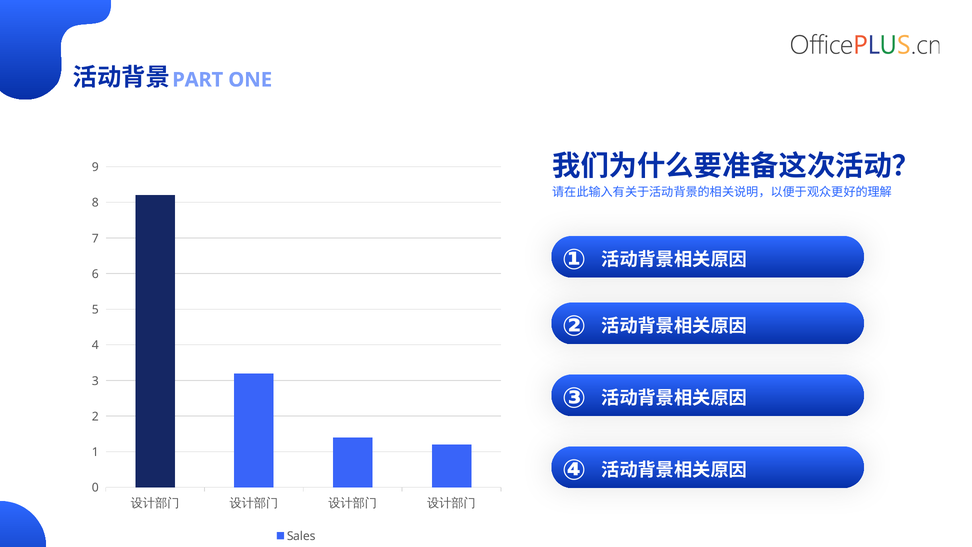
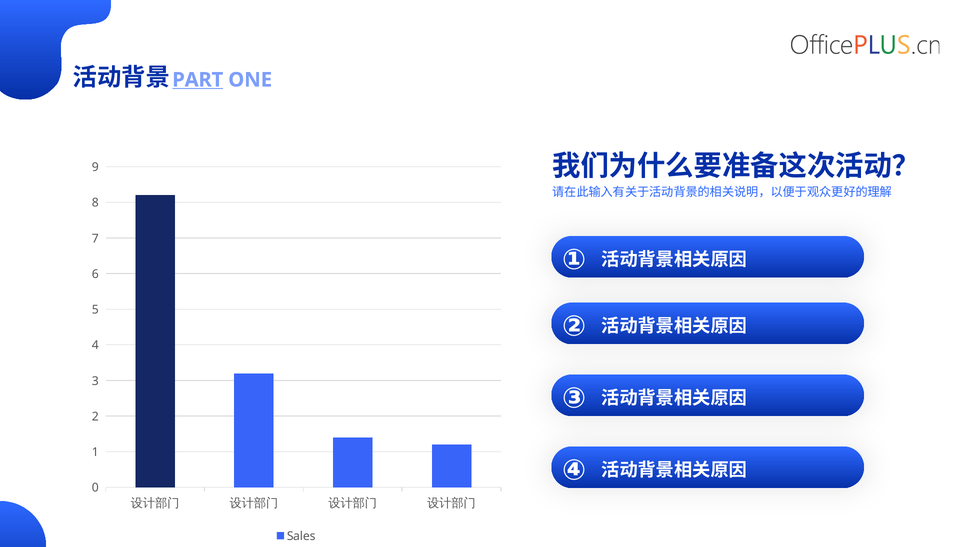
PART underline: none -> present (198, 80)
